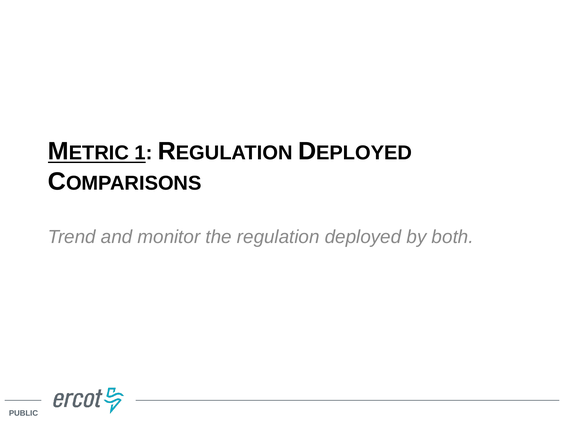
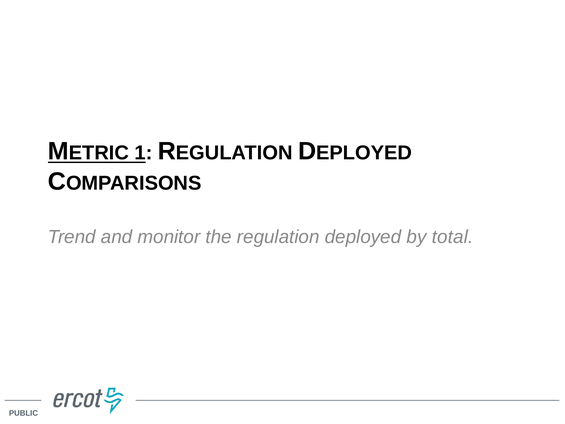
both: both -> total (453, 237)
